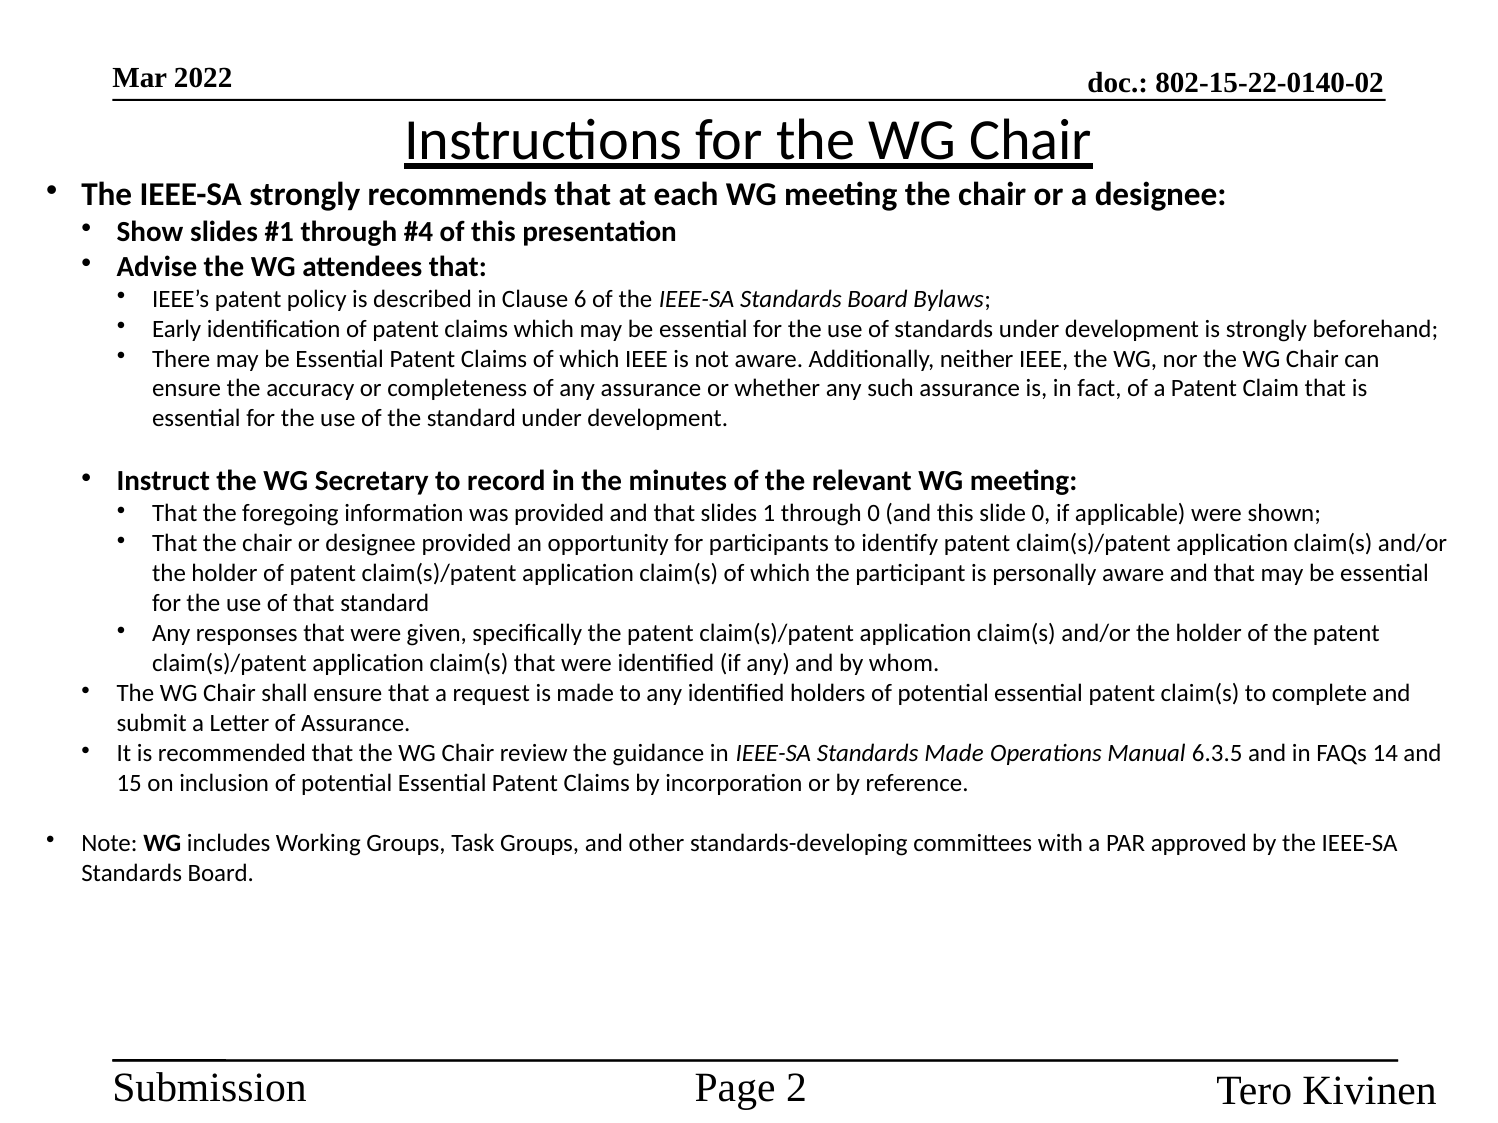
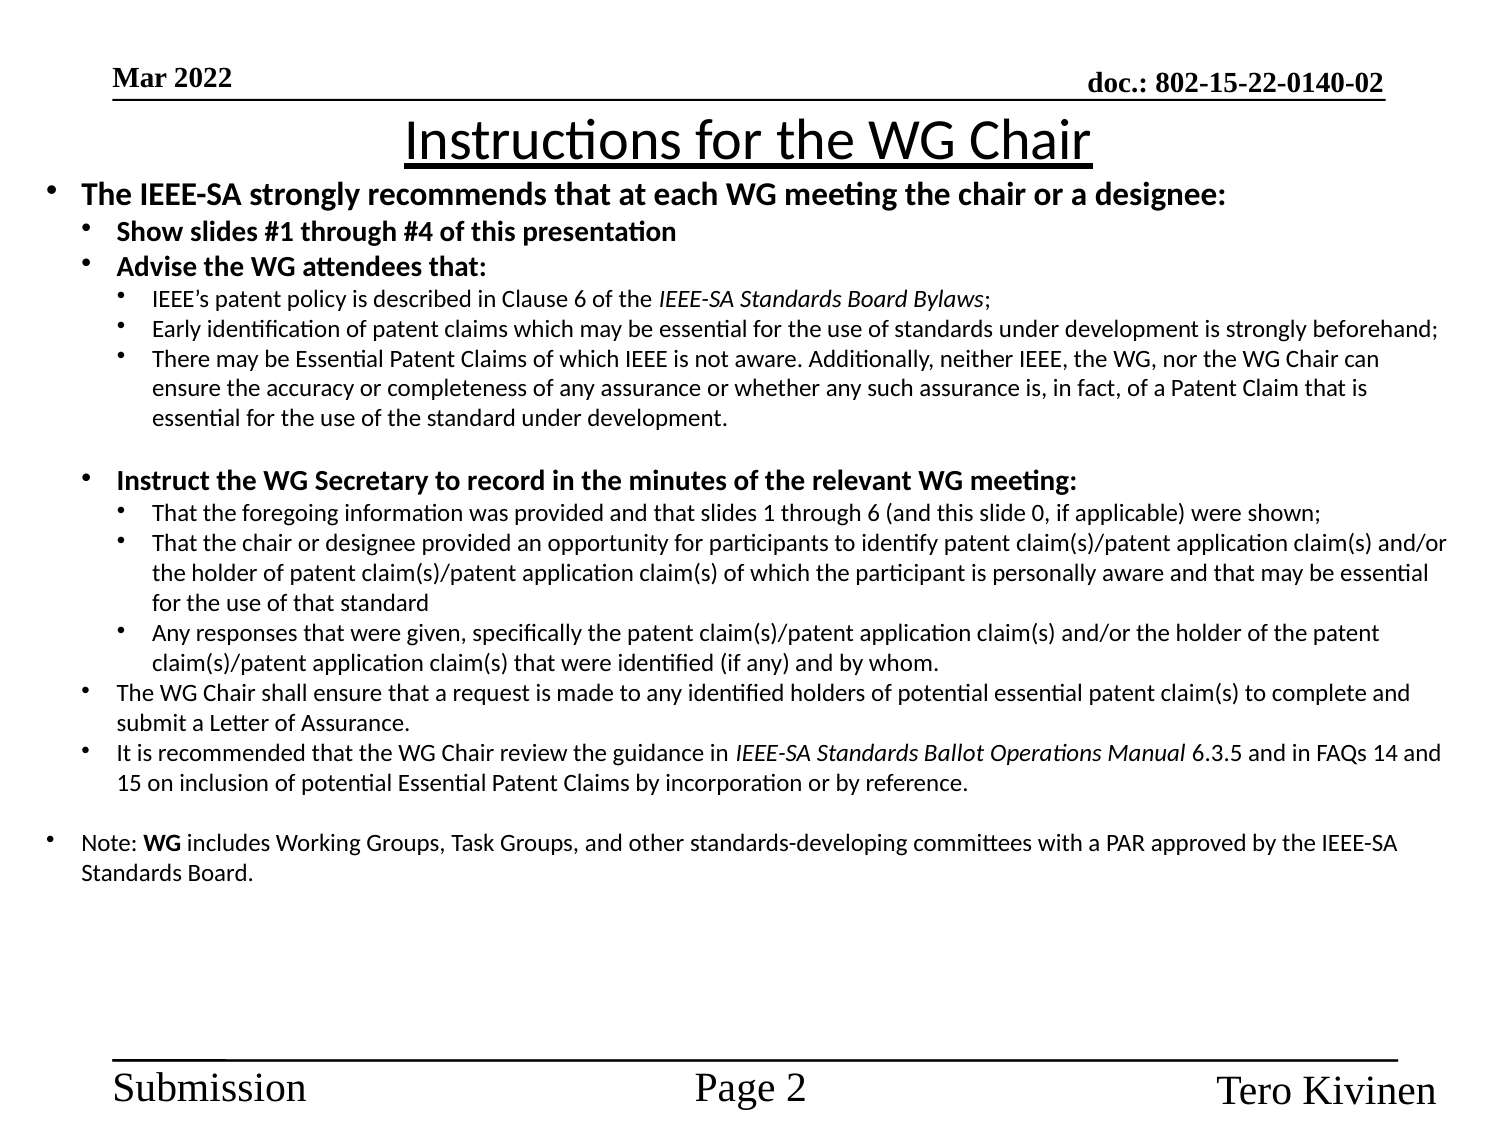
through 0: 0 -> 6 (874, 514)
Standards Made: Made -> Ballot (954, 753)
